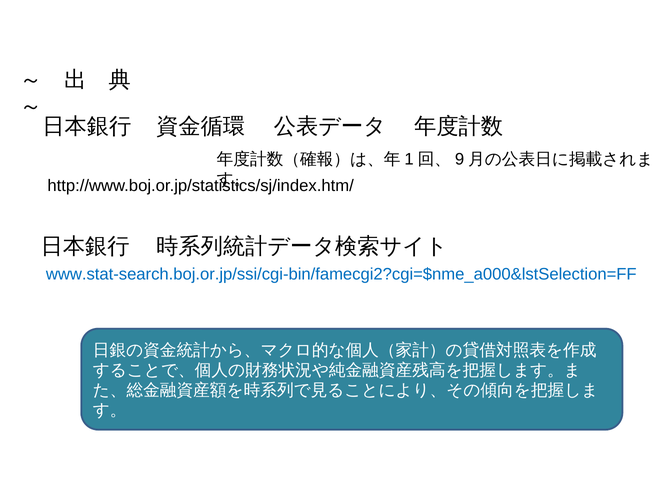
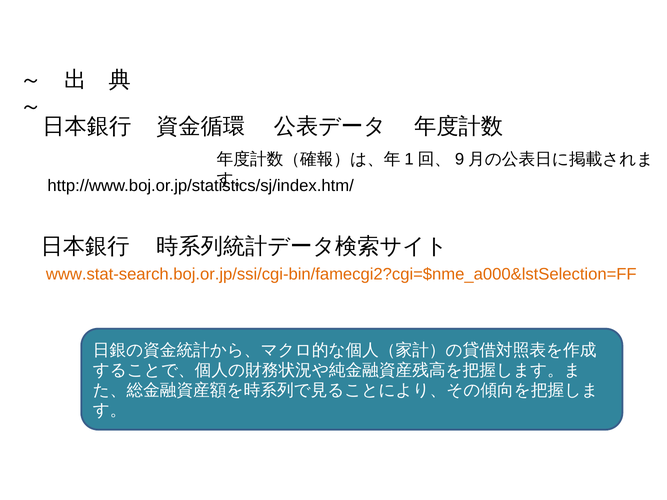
www.stat-search.boj.or.jp/ssi/cgi-bin/famecgi2?cgi=$nme_a000&lstSelection=FF colour: blue -> orange (341, 274)
